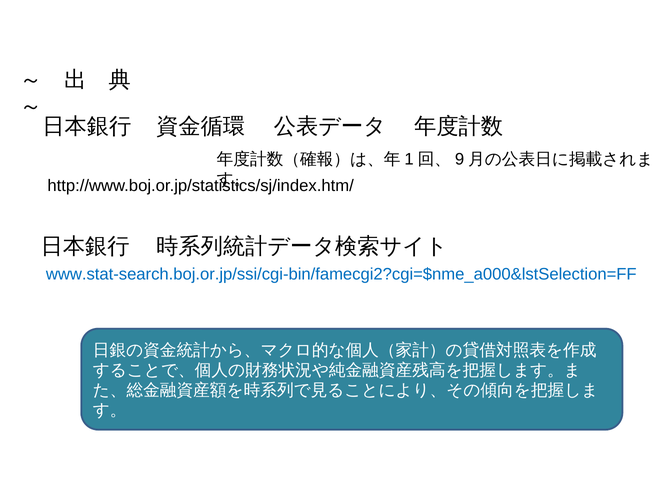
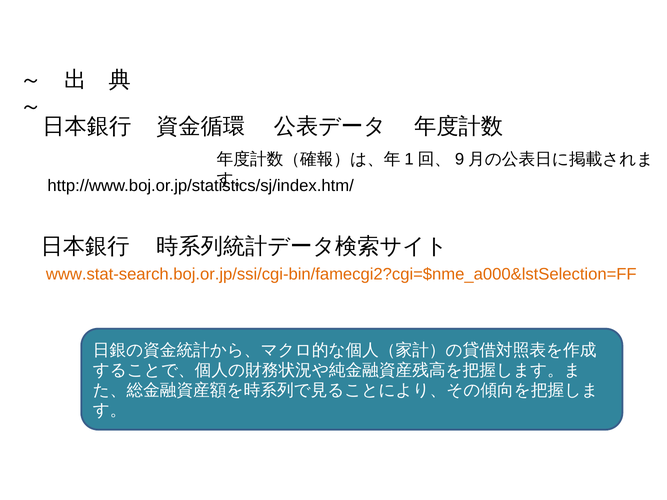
www.stat-search.boj.or.jp/ssi/cgi-bin/famecgi2?cgi=$nme_a000&lstSelection=FF colour: blue -> orange (341, 274)
